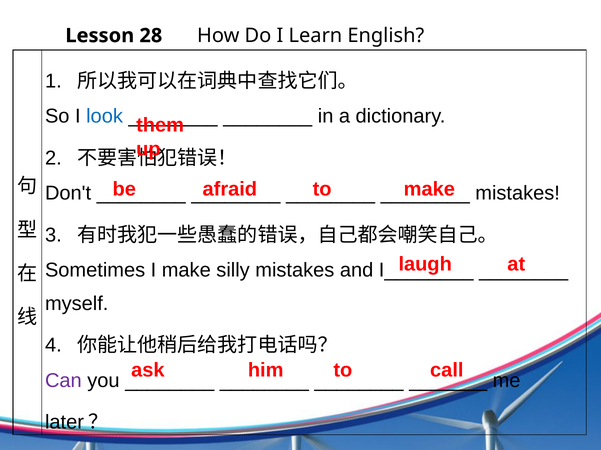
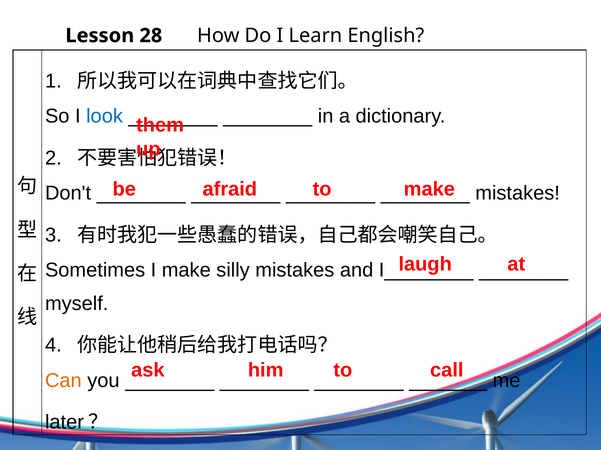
Can colour: purple -> orange (63, 381)
